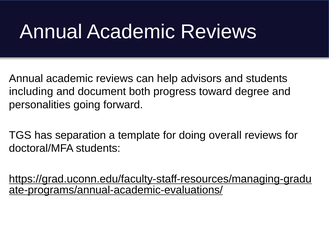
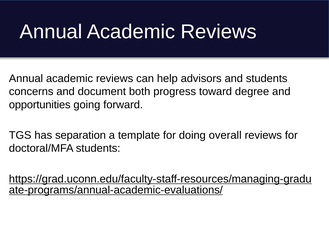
including: including -> concerns (31, 92)
personalities: personalities -> opportunities (40, 105)
